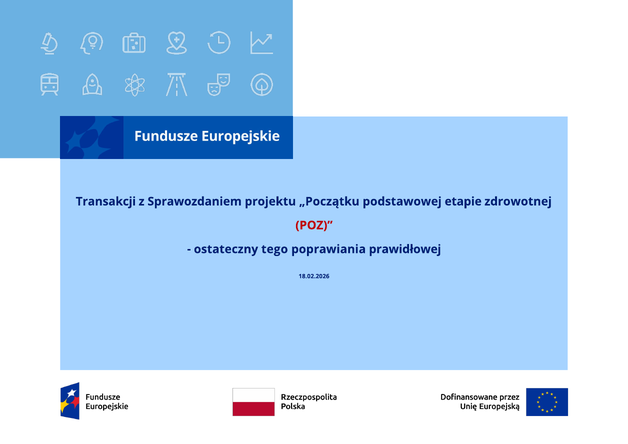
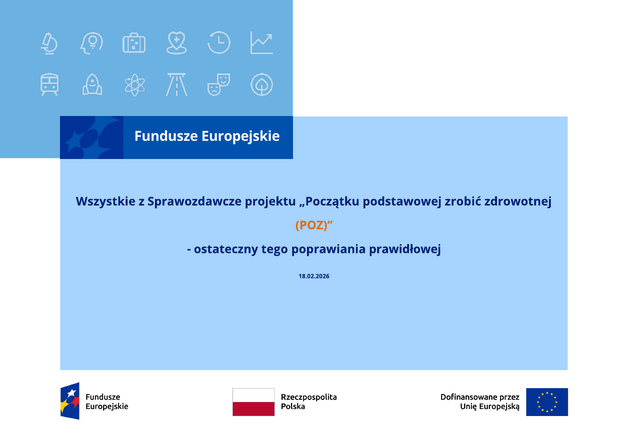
Transakcji: Transakcji -> Wszystkie (106, 201)
Sprawozdaniem: Sprawozdaniem -> Sprawozdawcze (195, 201)
etapie: etapie -> zrobić (463, 201)
POZ colour: red -> orange (314, 225)
